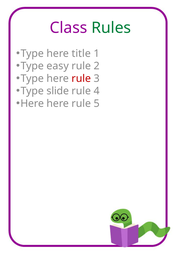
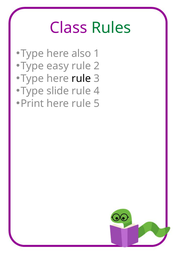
title: title -> also (81, 53)
rule colour: red -> black (81, 79)
Here: Here -> Print (32, 104)
